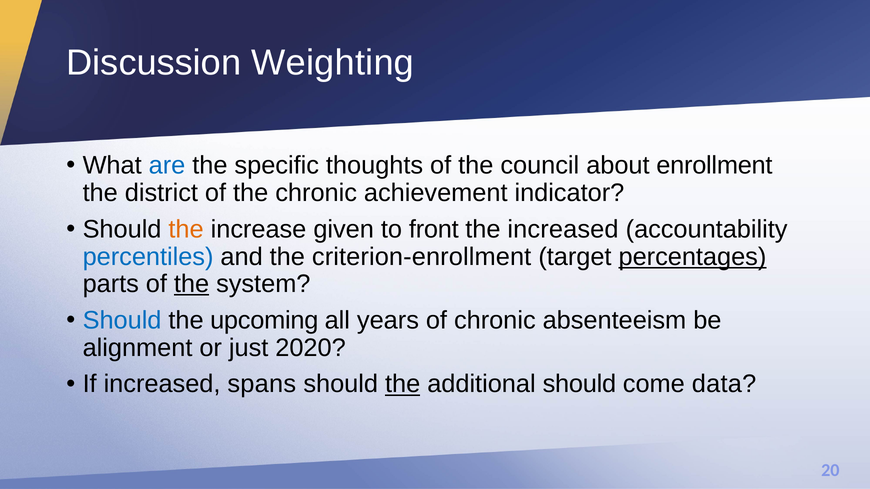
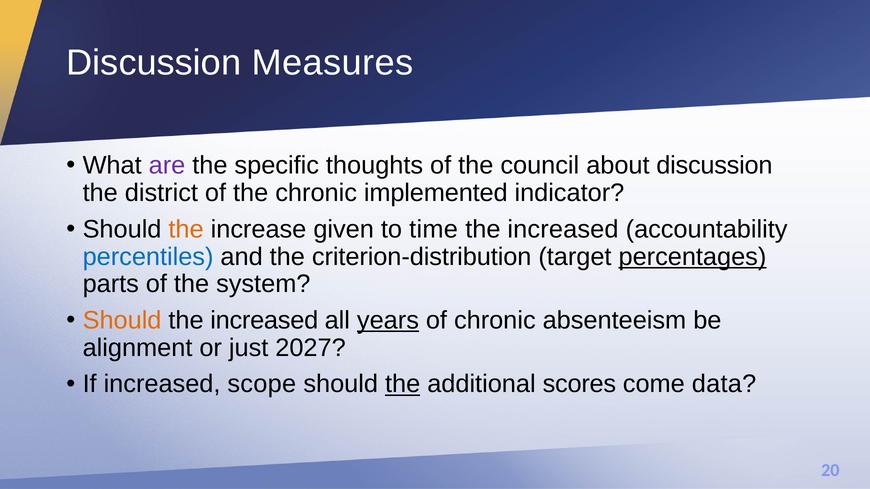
Weighting: Weighting -> Measures (333, 63)
are colour: blue -> purple (167, 166)
about enrollment: enrollment -> discussion (714, 166)
achievement: achievement -> implemented (436, 193)
front: front -> time (434, 229)
criterion-enrollment: criterion-enrollment -> criterion-distribution (422, 257)
the underline: present -> none (192, 284)
Should colour: blue -> orange (122, 321)
upcoming: upcoming -> increased (264, 321)
years underline: none -> present (388, 321)
2020: 2020 -> 2027 (311, 348)
spans: spans -> scope (262, 384)
additional should: should -> scores (579, 384)
